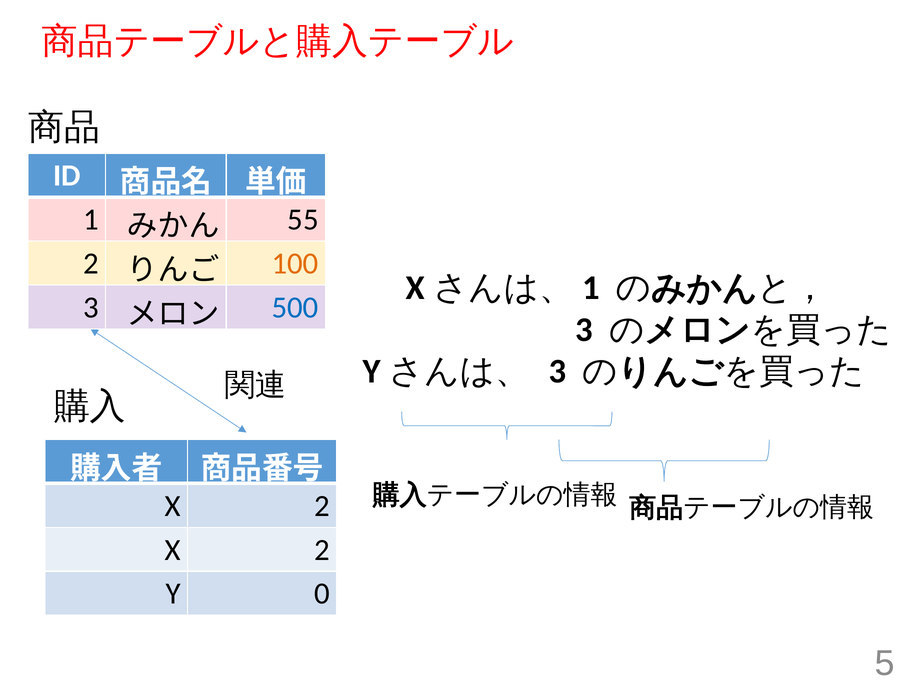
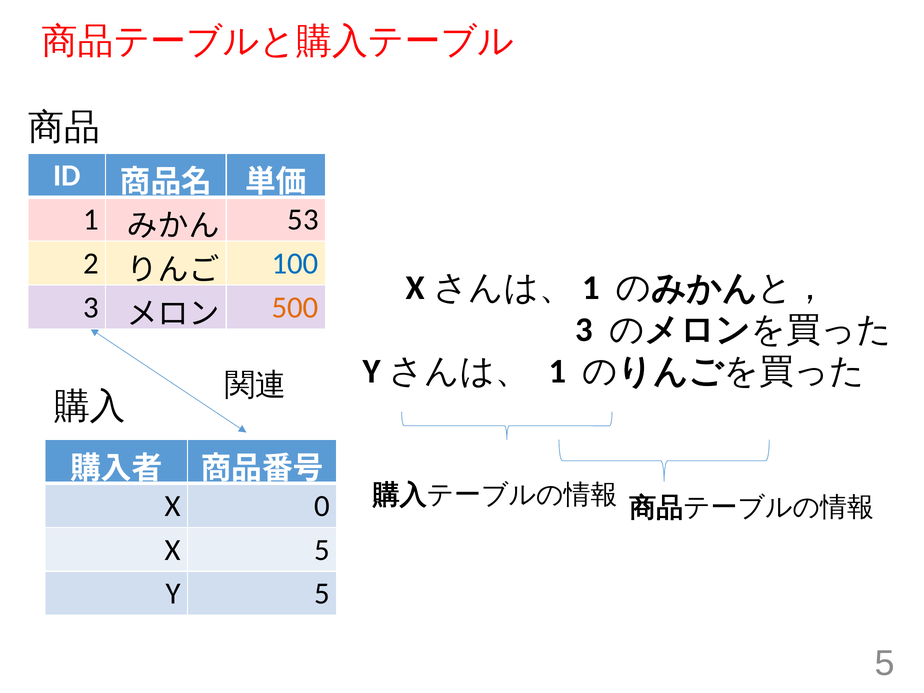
55: 55 -> 53 (303, 220)
100 colour: orange -> blue (295, 264)
500 colour: blue -> orange (295, 307)
3: 3 -> 1 (557, 371)
2: 2 -> 0 (322, 506)
2: 2 -> 5 (322, 550)
Y 0: 0 -> 5 (322, 594)
